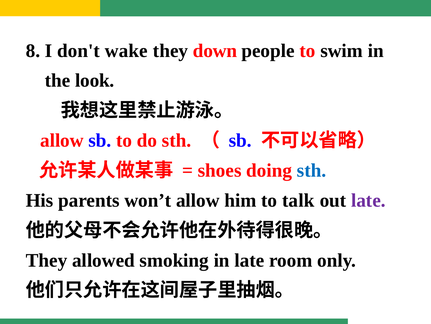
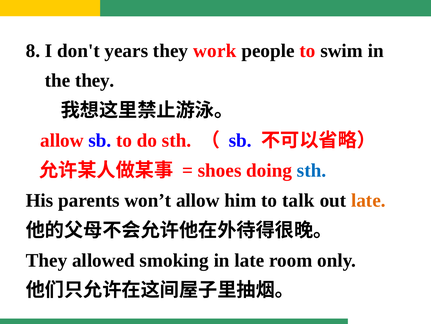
wake: wake -> years (126, 51)
down: down -> work (215, 51)
the look: look -> they (95, 80)
late colour: purple -> orange (368, 200)
